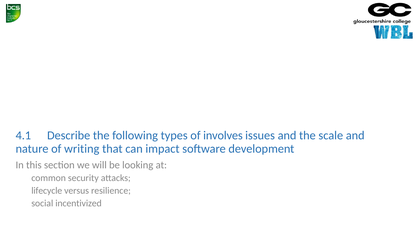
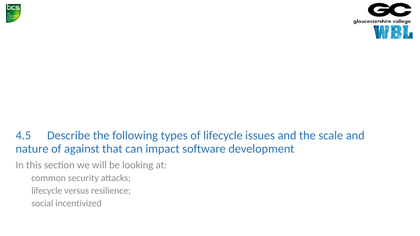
4.1: 4.1 -> 4.5 (23, 136)
of involves: involves -> lifecycle (223, 136)
writing: writing -> against (82, 149)
